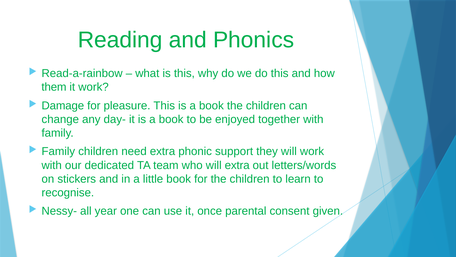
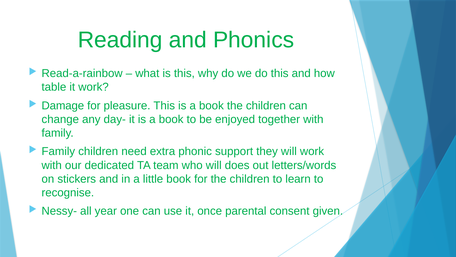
them: them -> table (54, 87)
will extra: extra -> does (237, 165)
